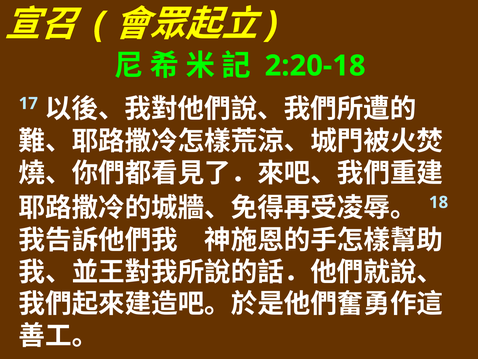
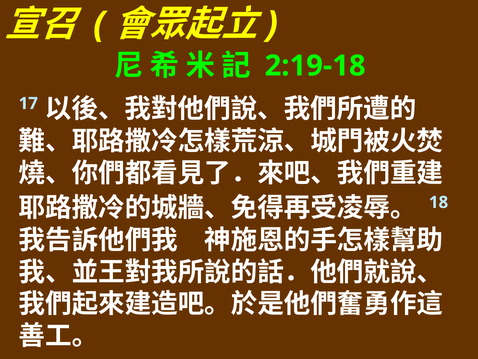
2:20-18: 2:20-18 -> 2:19-18 (315, 66)
